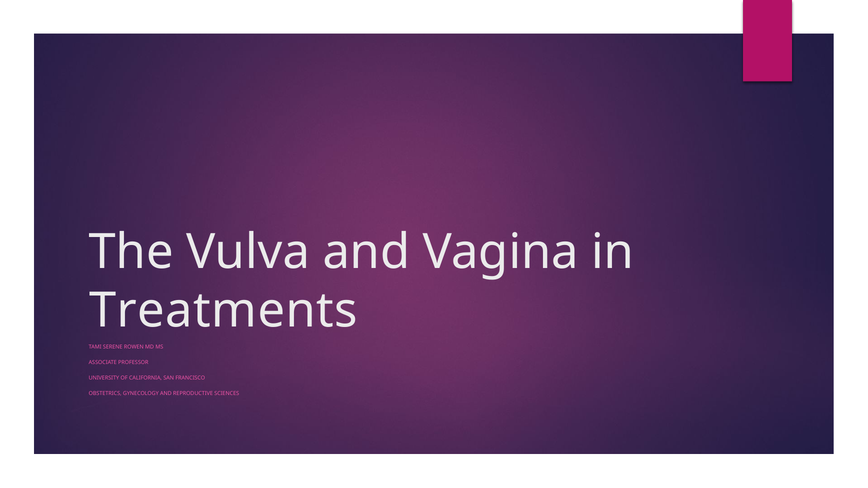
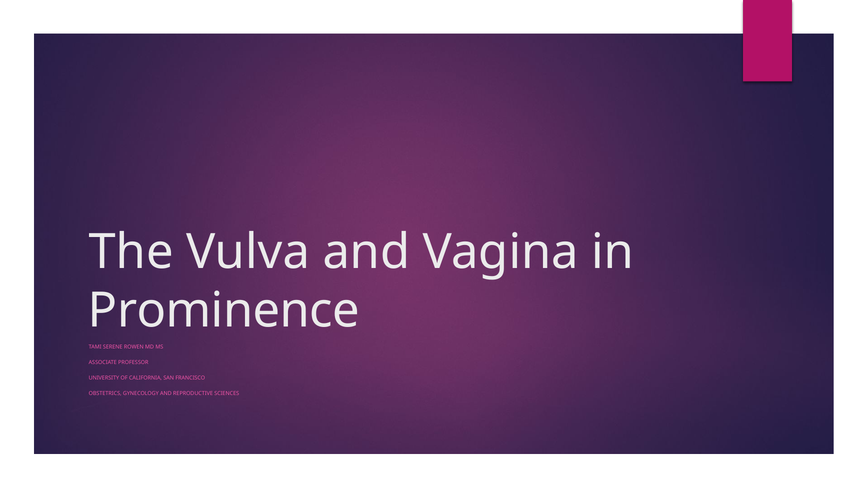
Treatments: Treatments -> Prominence (224, 311)
